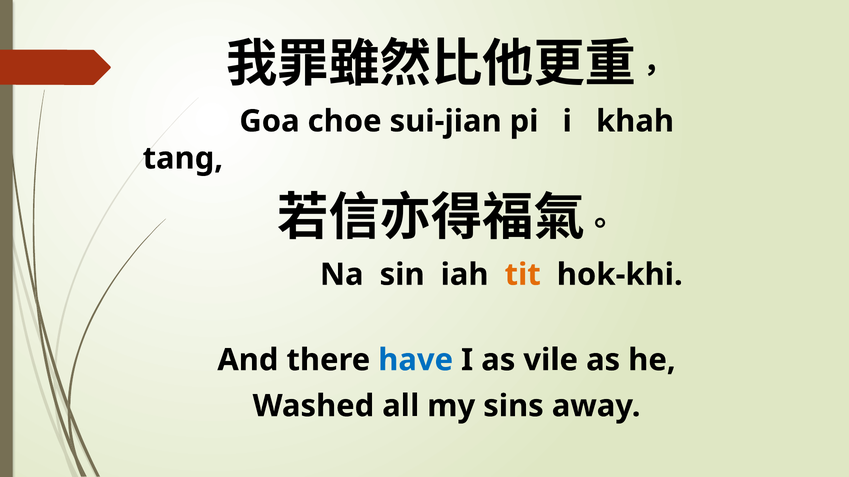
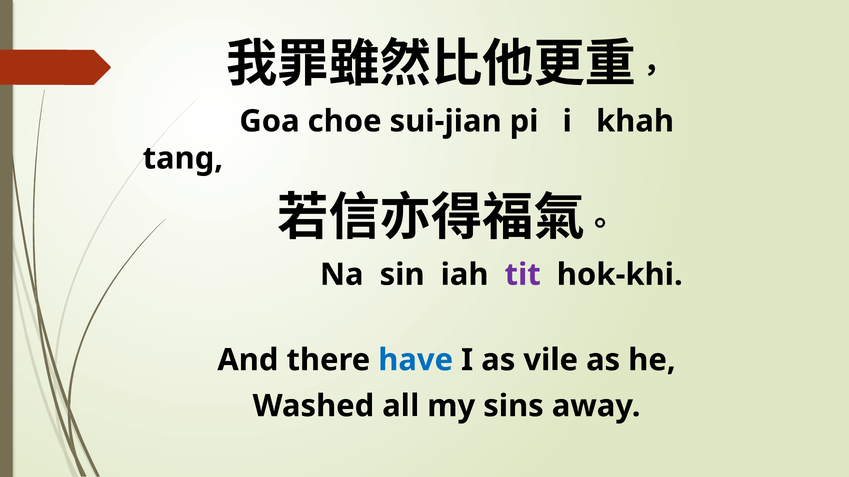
tit colour: orange -> purple (523, 275)
